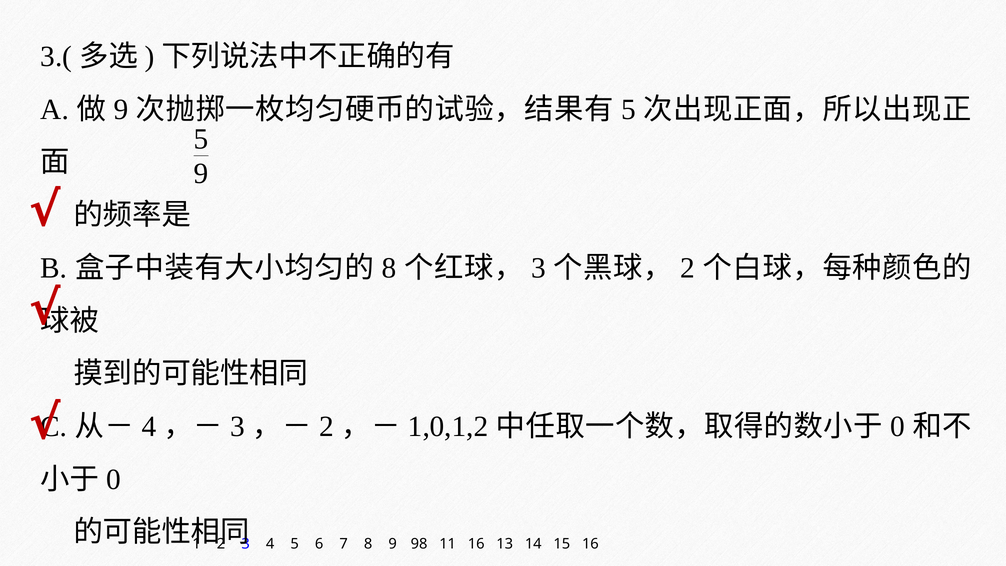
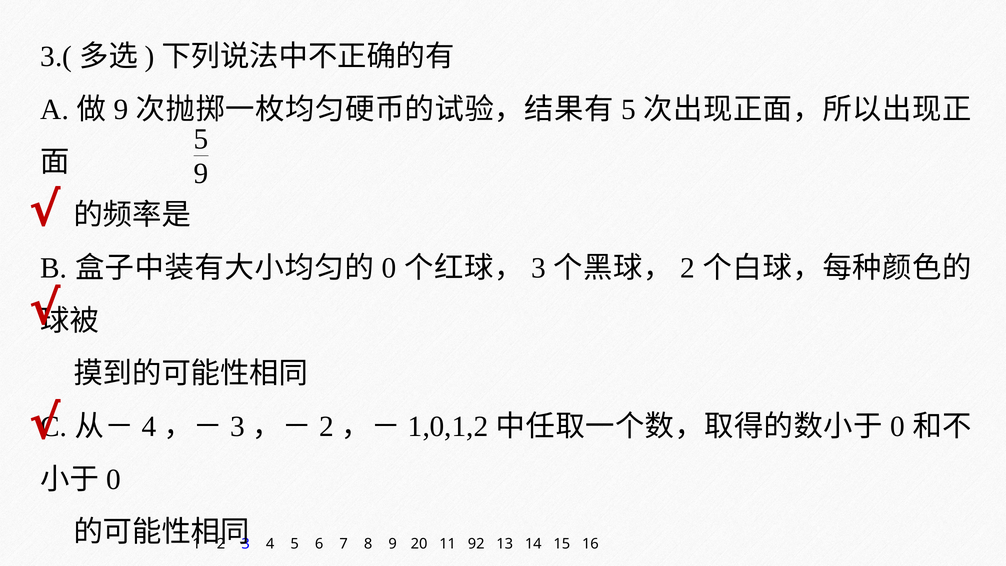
8: 8 -> 0 (389, 268)
98: 98 -> 20 (419, 544)
11 16: 16 -> 92 (476, 544)
